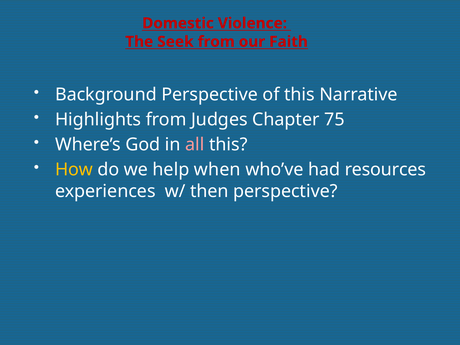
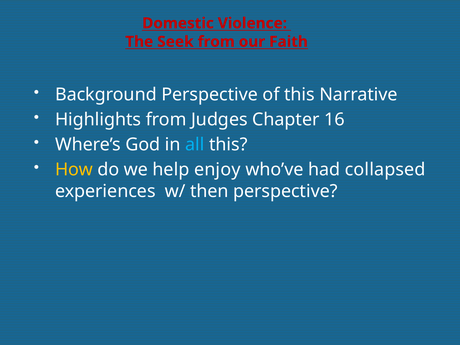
75: 75 -> 16 (334, 120)
all colour: pink -> light blue (195, 145)
when: when -> enjoy (217, 170)
resources: resources -> collapsed (385, 170)
